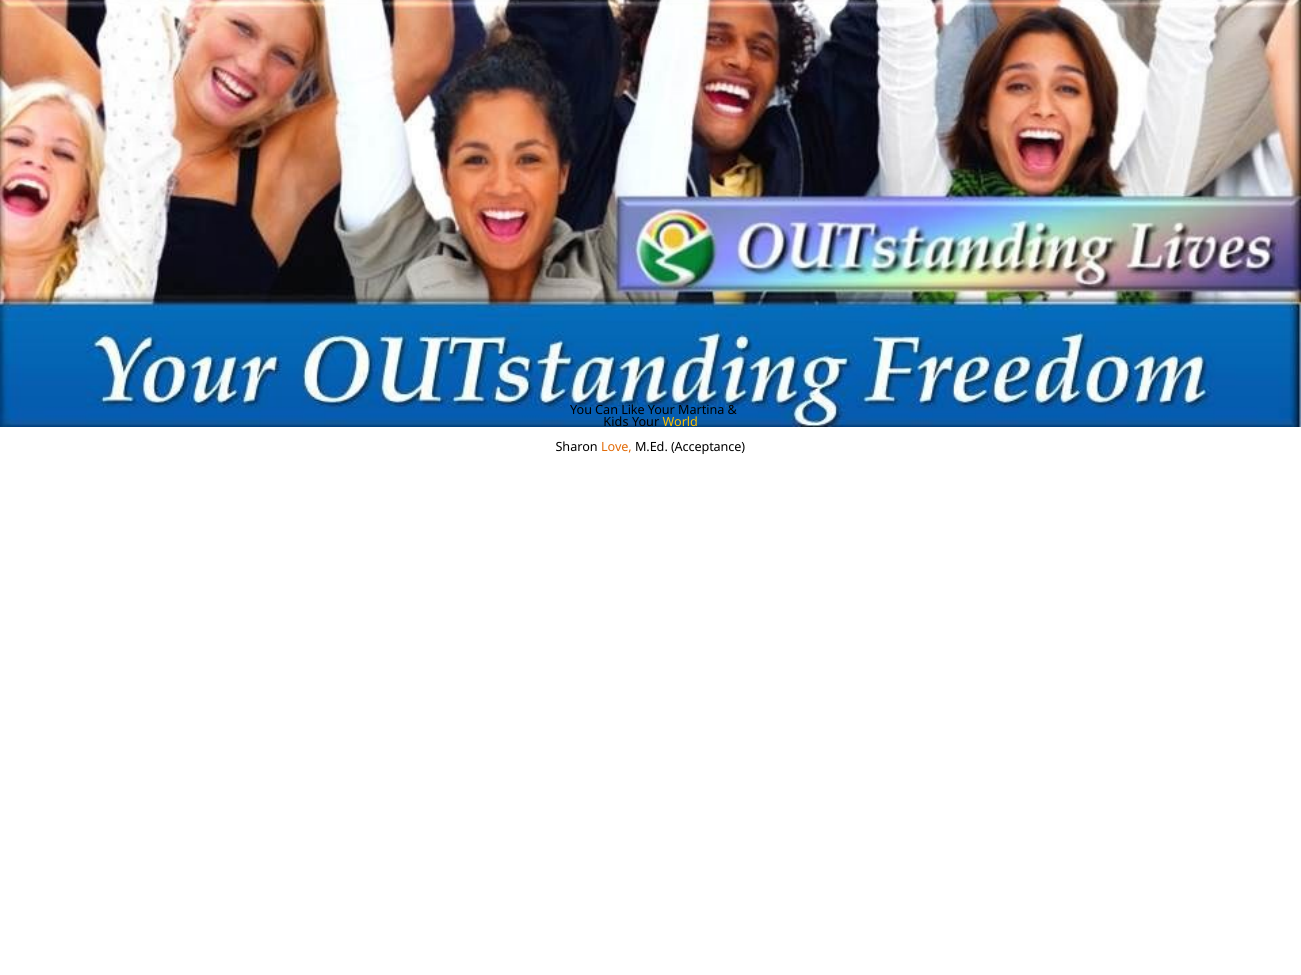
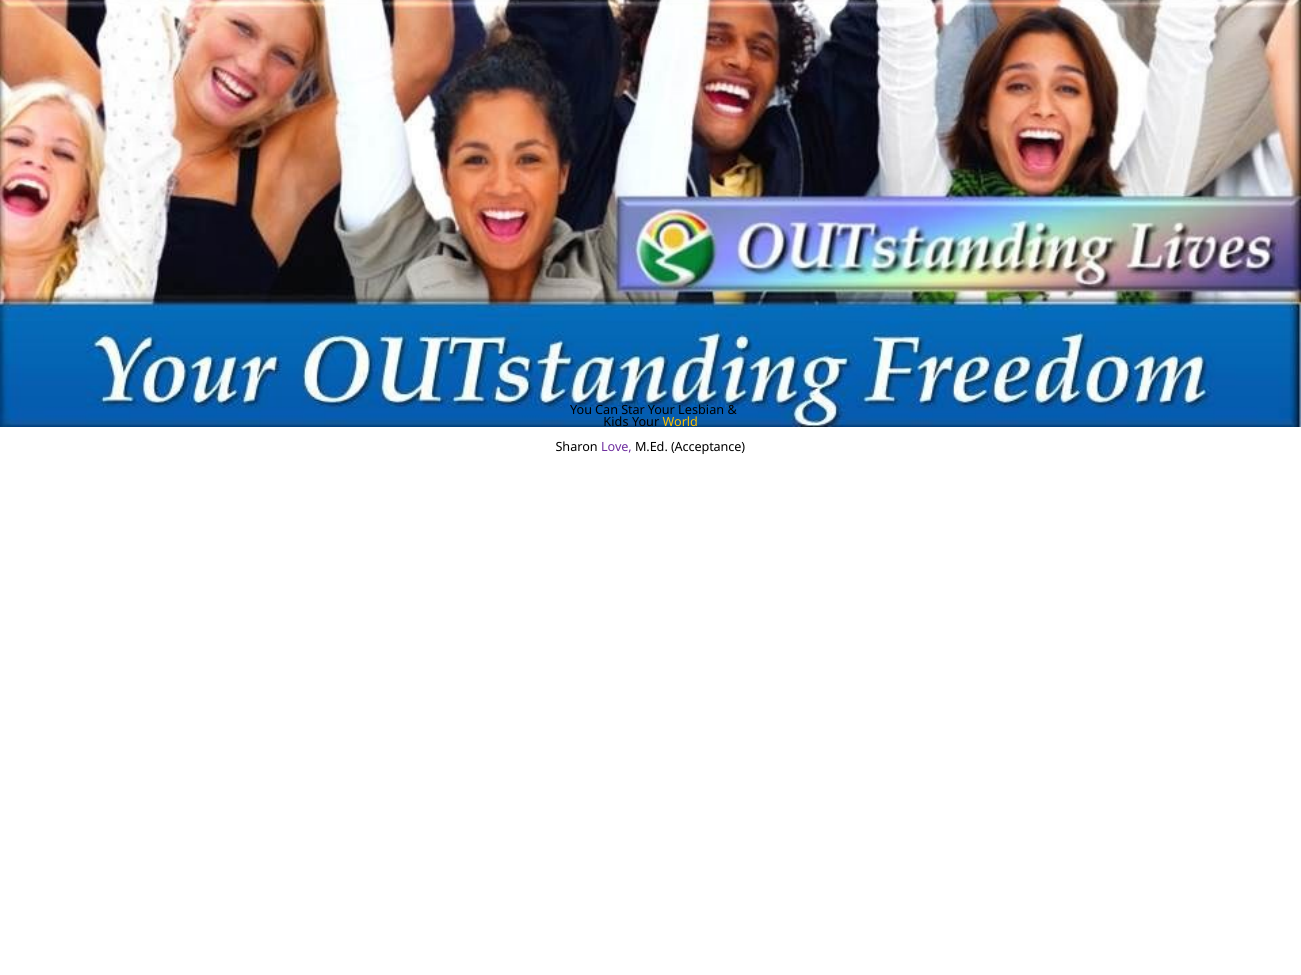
Like: Like -> Star (633, 411)
Martina: Martina -> Lesbian (701, 411)
Love colour: orange -> purple (616, 447)
